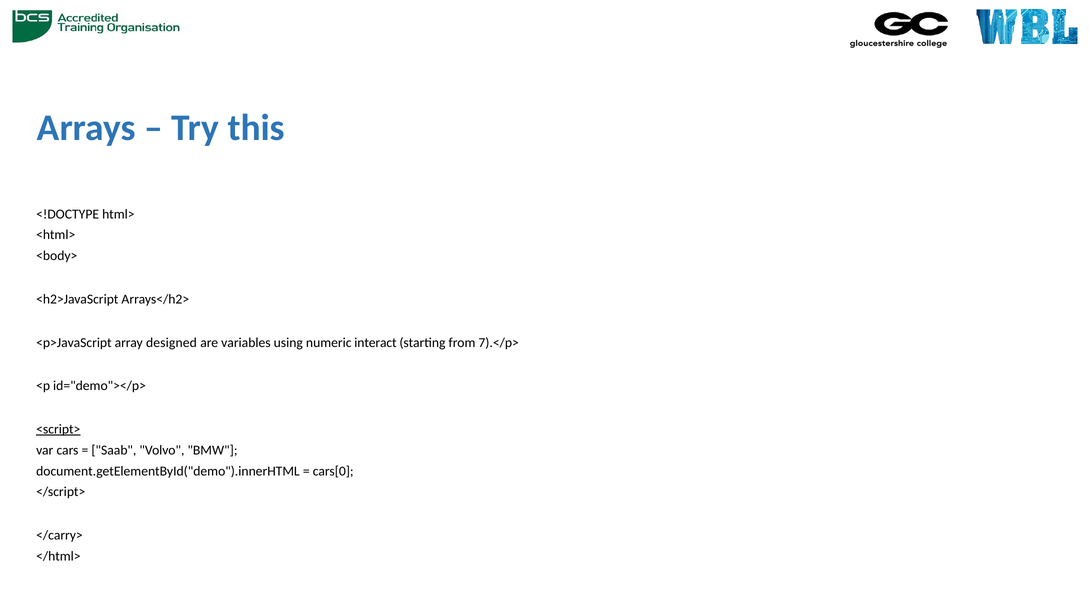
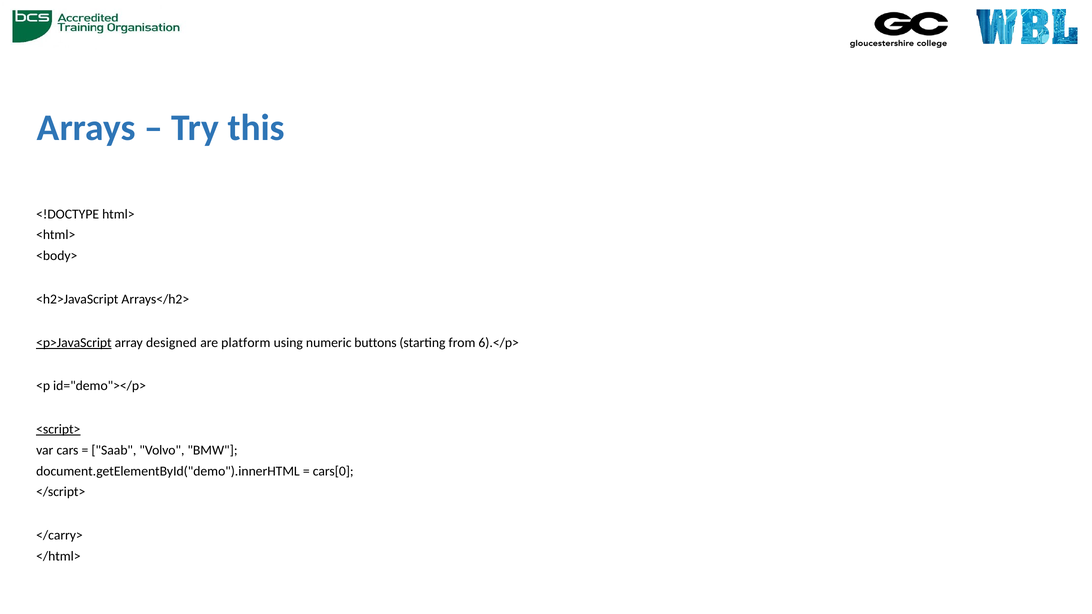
<p>JavaScript underline: none -> present (74, 343)
variables: variables -> platform (246, 343)
interact: interact -> buttons (376, 343)
7).</p>: 7).</p> -> 6).</p> (499, 343)
